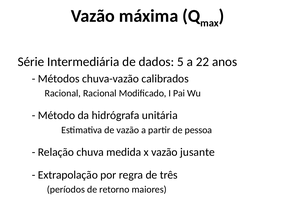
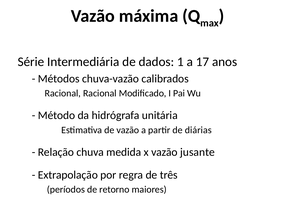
5: 5 -> 1 (180, 62)
22: 22 -> 17 (202, 62)
pessoa: pessoa -> diárias (198, 130)
